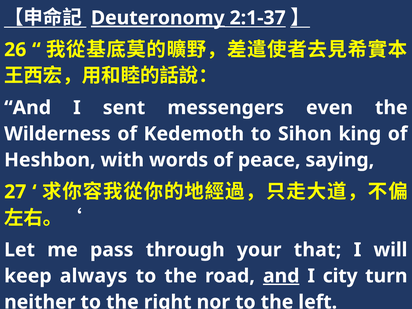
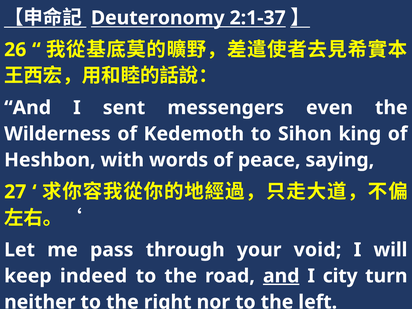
Deuteronomy underline: present -> none (158, 18)
that: that -> void (317, 250)
always: always -> indeed (94, 276)
